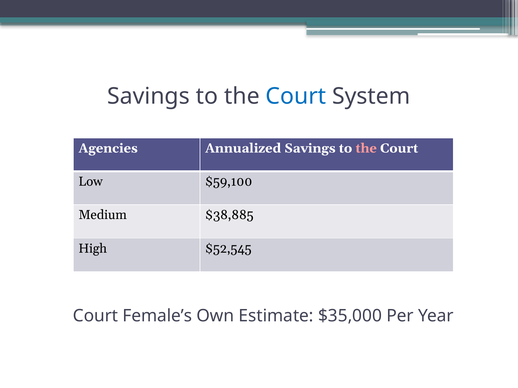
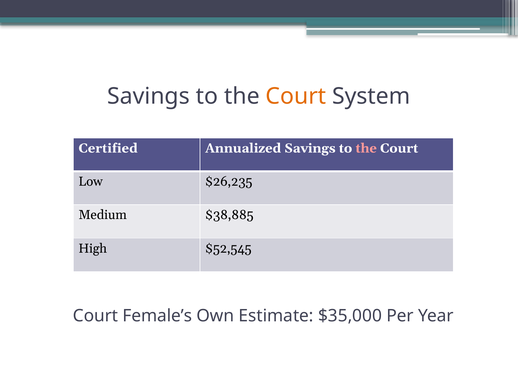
Court colour: blue -> orange (296, 96)
Agencies: Agencies -> Certified (108, 148)
$59,100: $59,100 -> $26,235 (229, 182)
